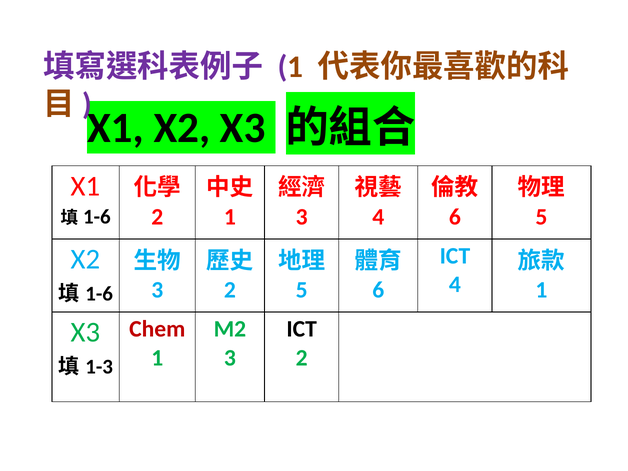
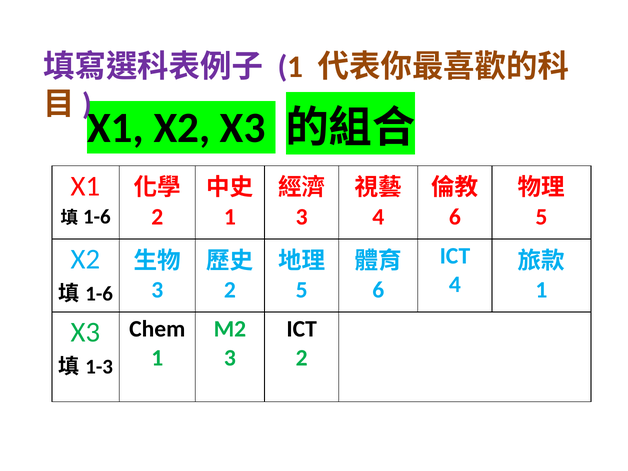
Chem colour: red -> black (157, 329)
